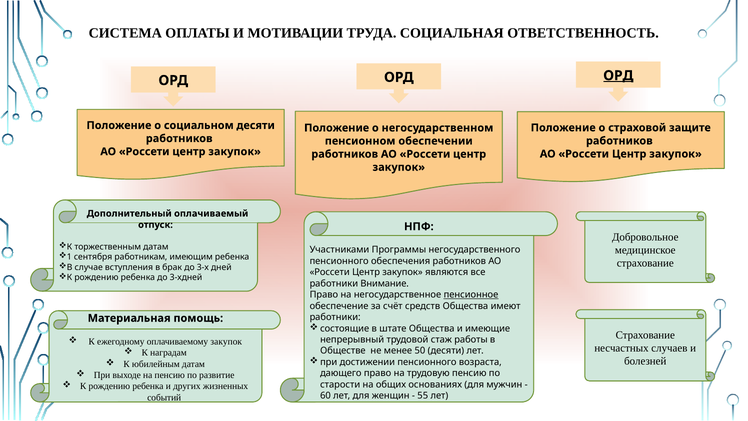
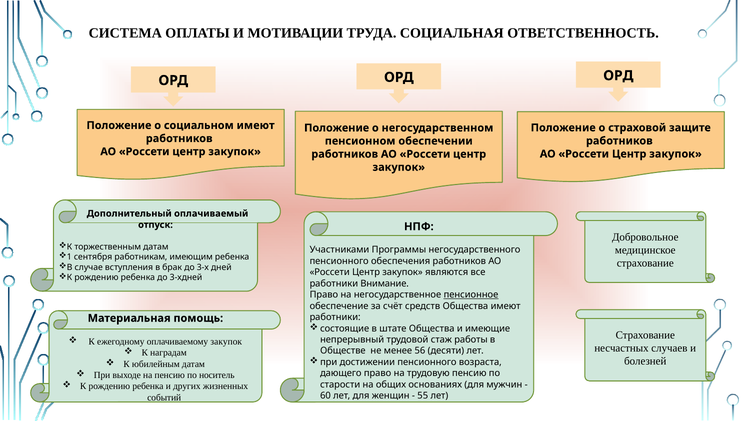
ОРД underline: present -> none (618, 76)
социальном десяти: десяти -> имеют (256, 125)
50: 50 -> 56 (420, 351)
развитие: развитие -> носитель (217, 375)
